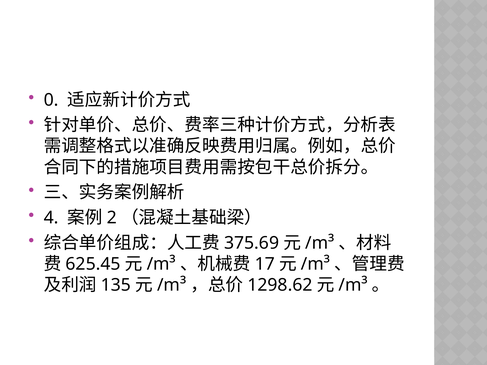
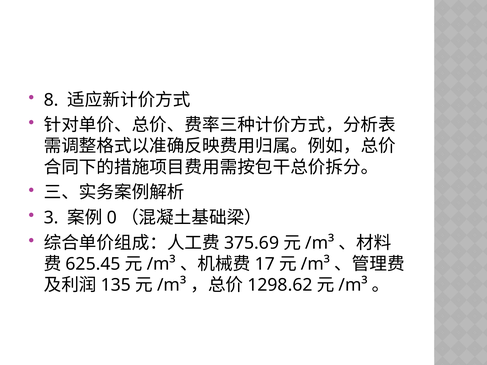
0: 0 -> 8 (51, 100)
4: 4 -> 3 (51, 218)
2: 2 -> 0 (112, 218)
